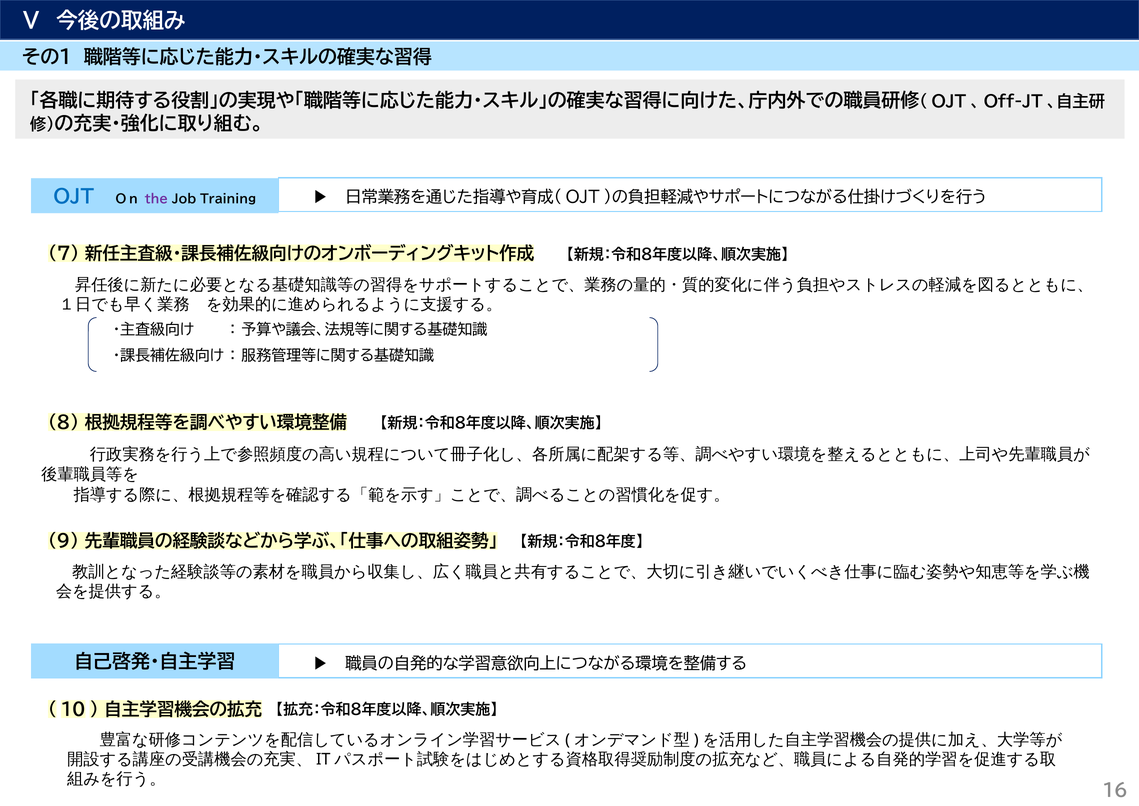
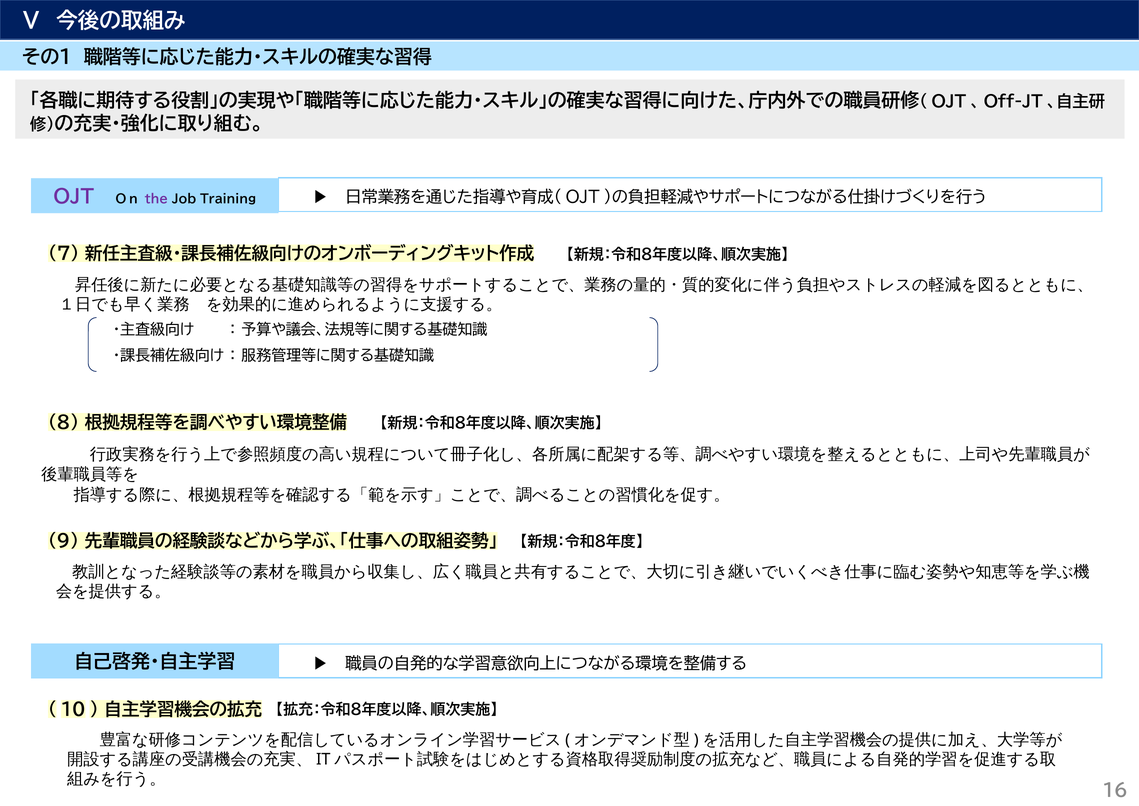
OJT colour: blue -> purple (74, 197)
